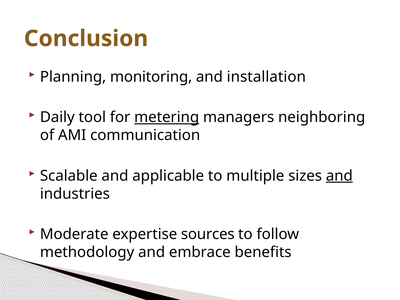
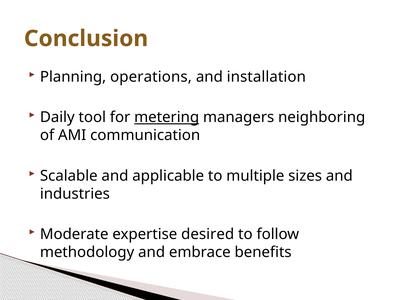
monitoring: monitoring -> operations (151, 77)
and underline: present -> none (339, 176)
sources: sources -> desired (208, 234)
